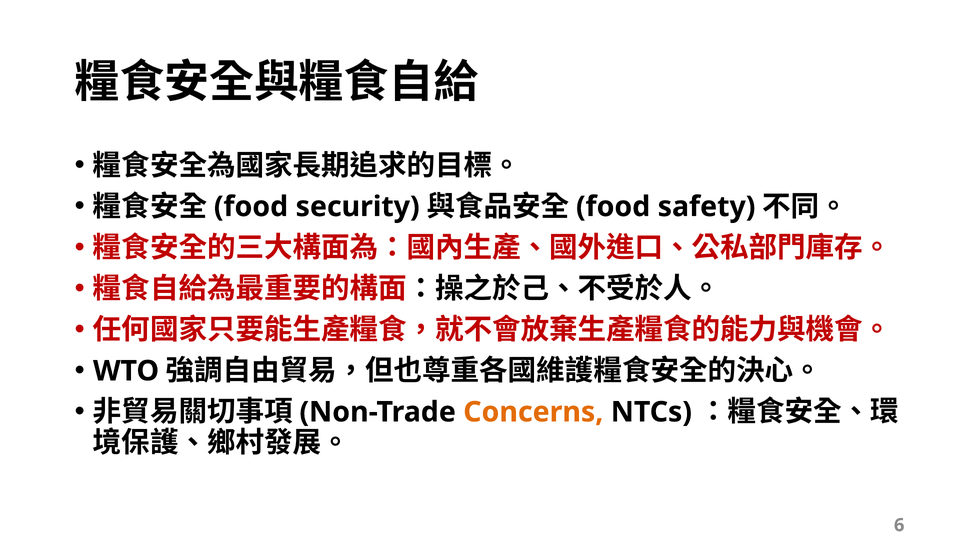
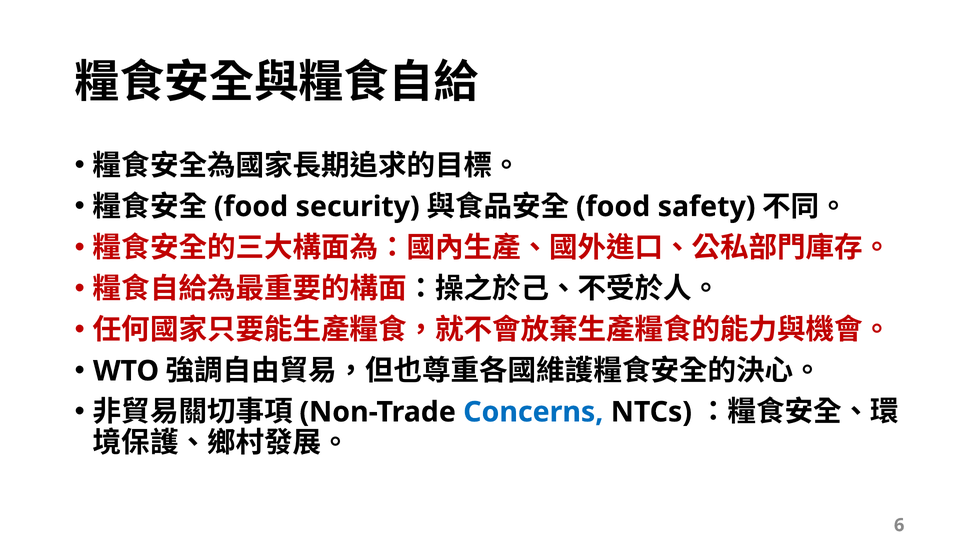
Concerns colour: orange -> blue (533, 412)
